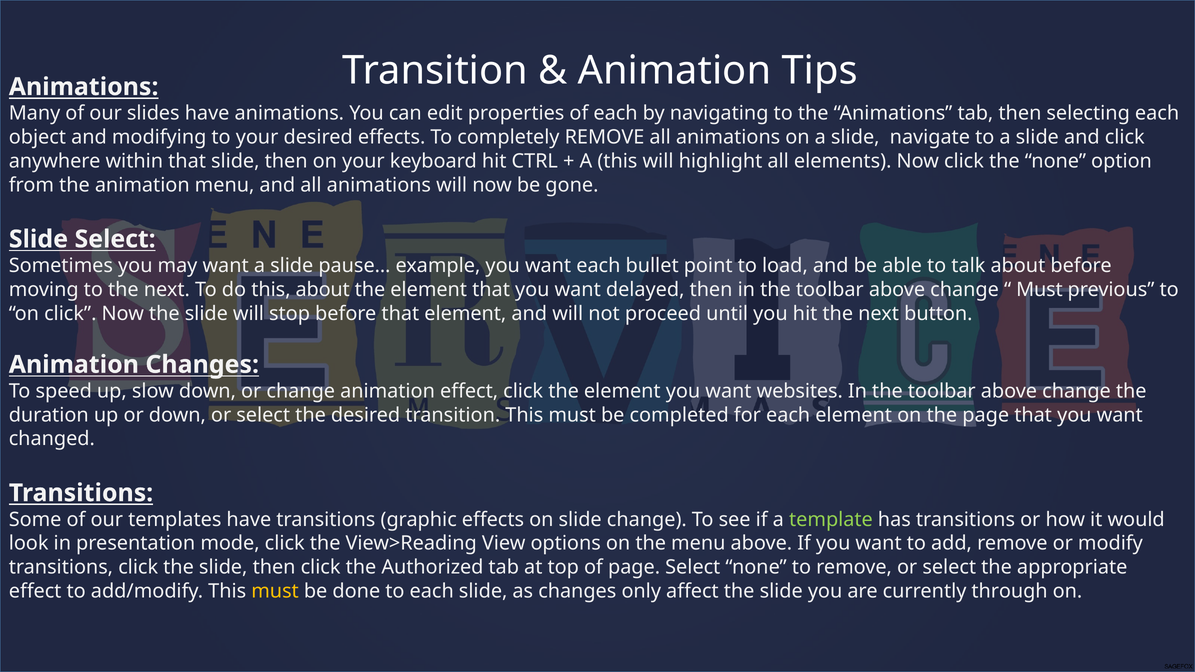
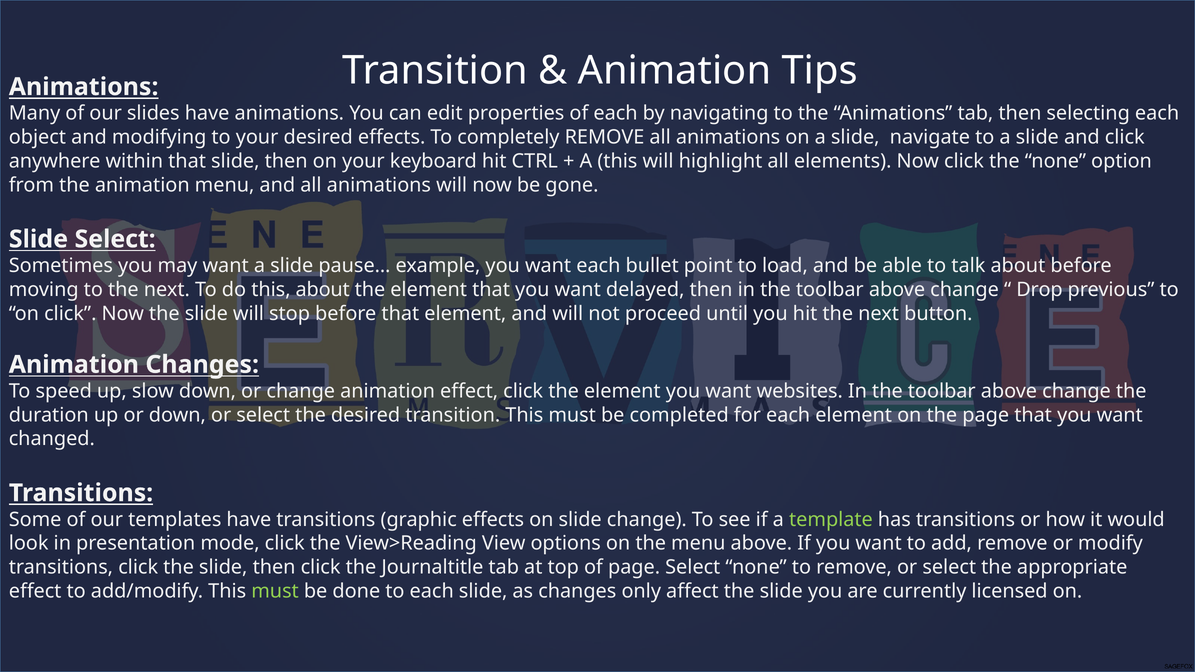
Must: Must -> Drop (1039, 290)
Authorized: Authorized -> Journaltitle (432, 567)
must colour: yellow -> light green (275, 591)
through: through -> licensed (1010, 591)
